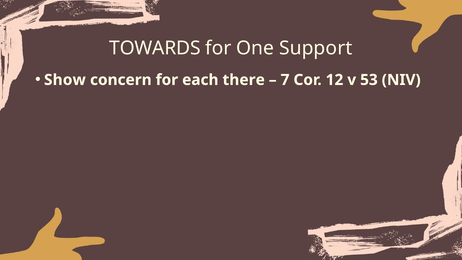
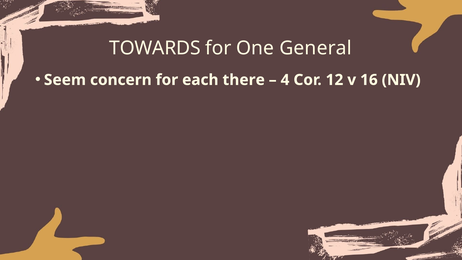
Support: Support -> General (316, 48)
Show: Show -> Seem (65, 80)
7: 7 -> 4 (285, 80)
53: 53 -> 16 (369, 80)
